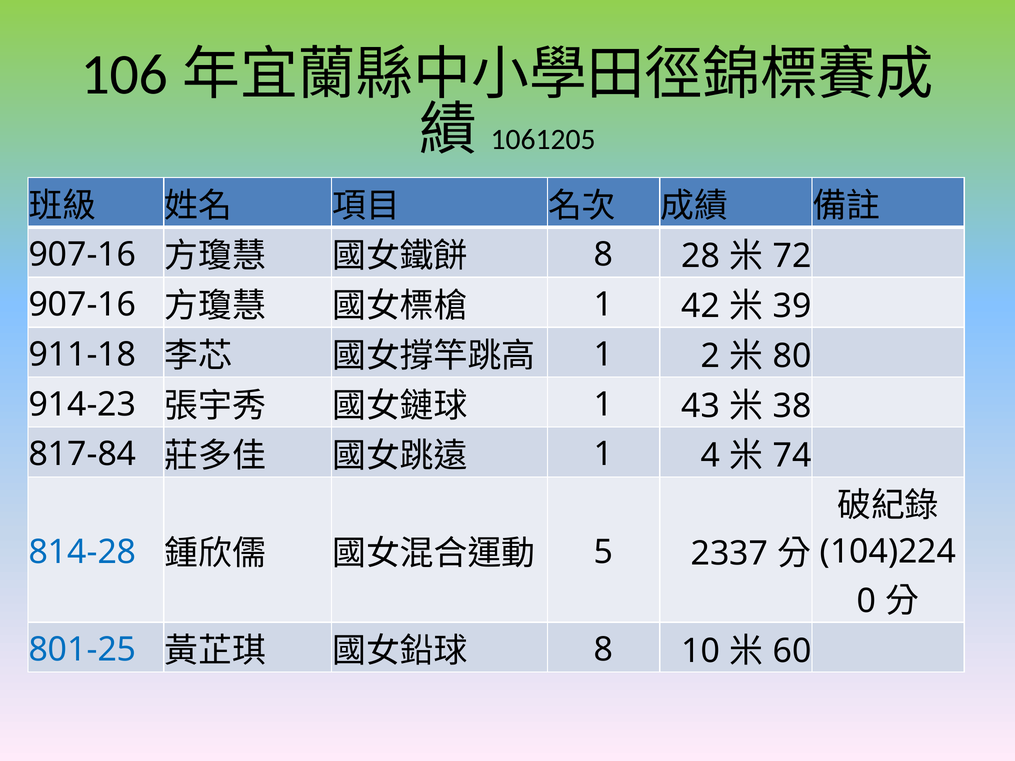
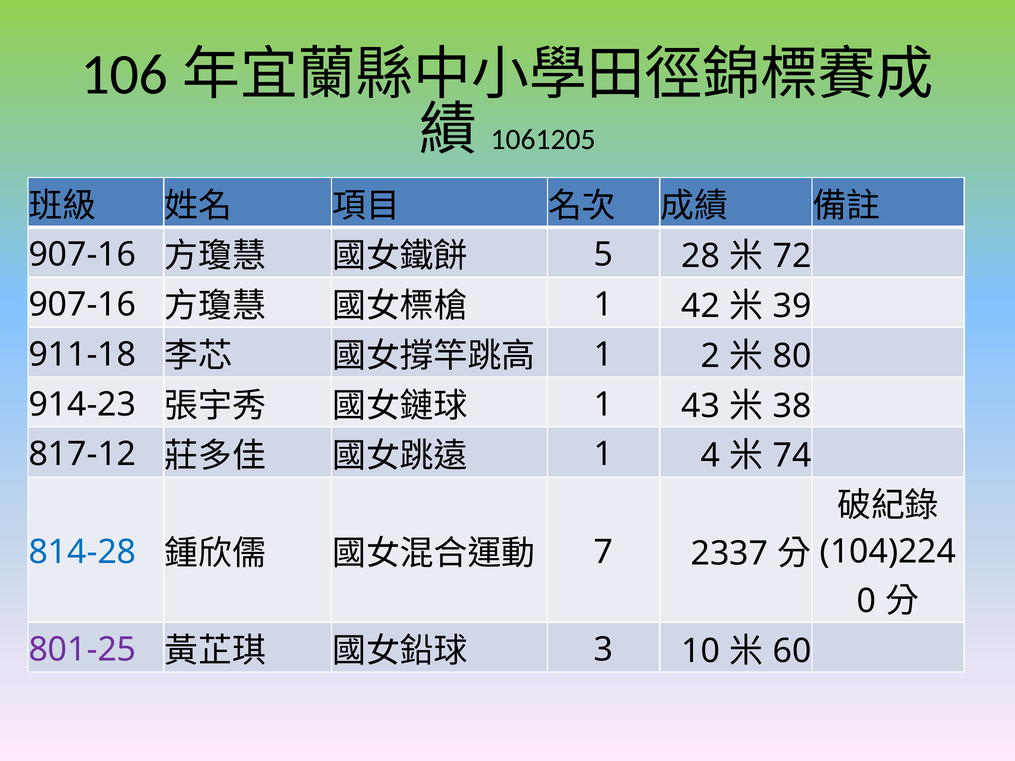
8: 8 -> 5 (604, 255)
817-84: 817-84 -> 817-12 (82, 454)
5: 5 -> 7 (604, 552)
801-25 colour: blue -> purple (82, 650)
8: 8 -> 3 (604, 650)
